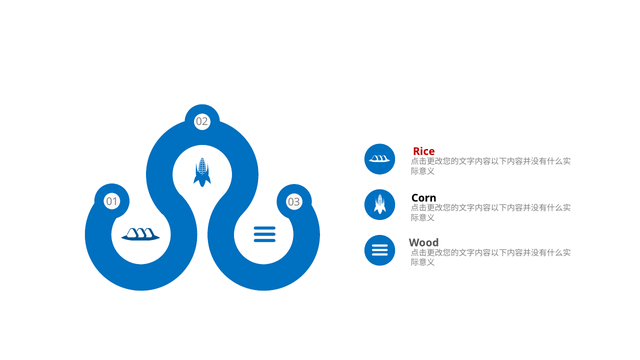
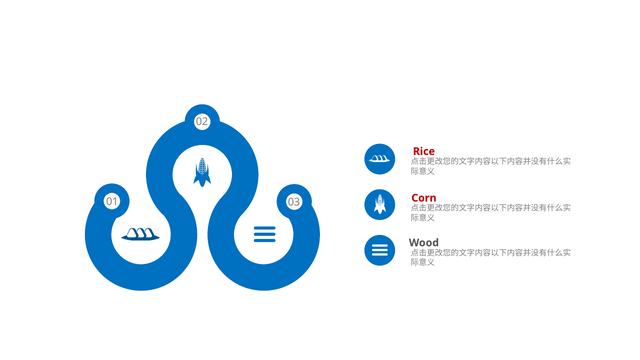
Corn colour: black -> red (424, 198)
